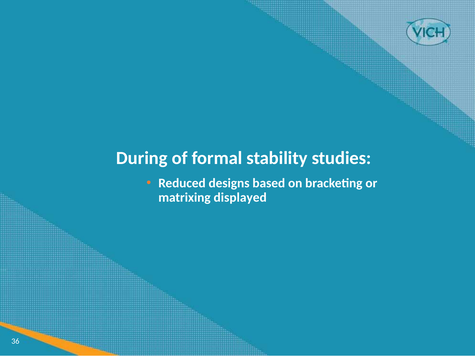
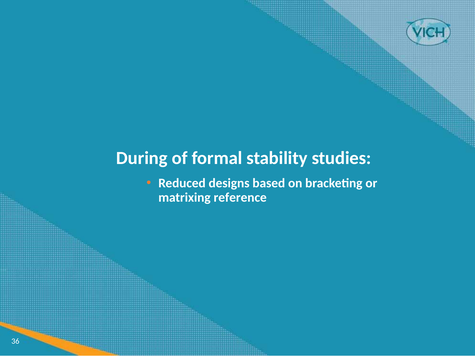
displayed: displayed -> reference (240, 197)
